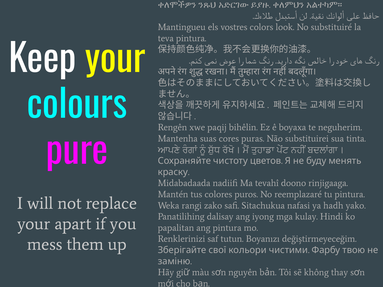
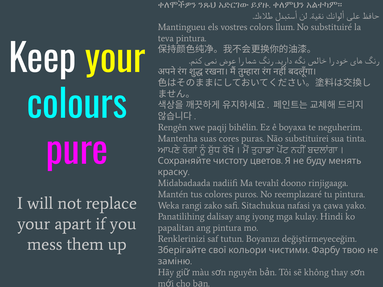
look: look -> llum (285, 27)
hadh: hadh -> çawa (333, 206)
